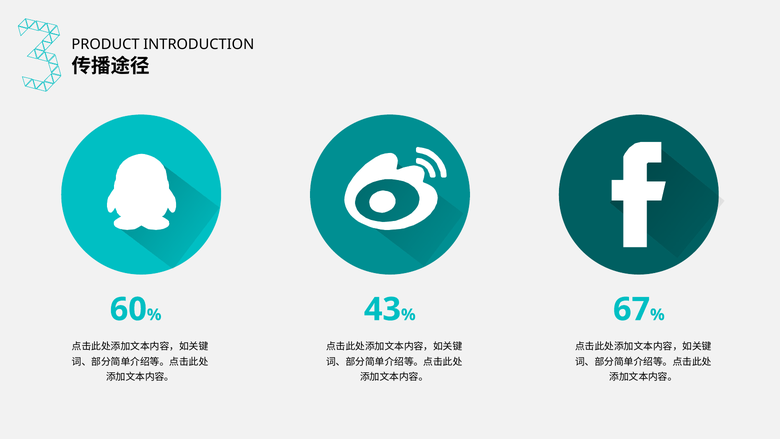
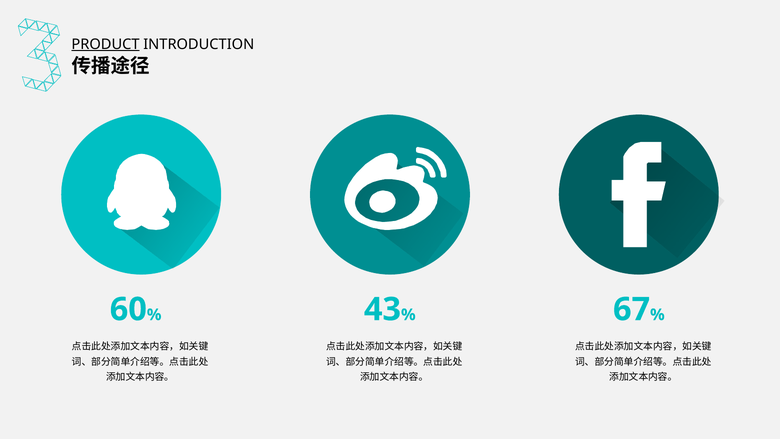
PRODUCT underline: none -> present (106, 44)
